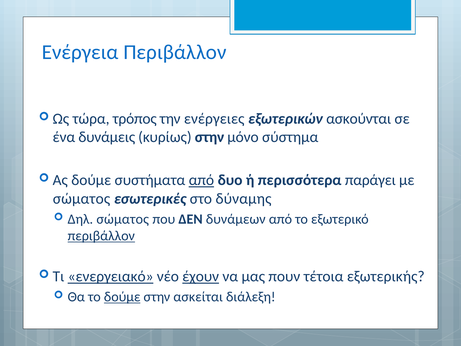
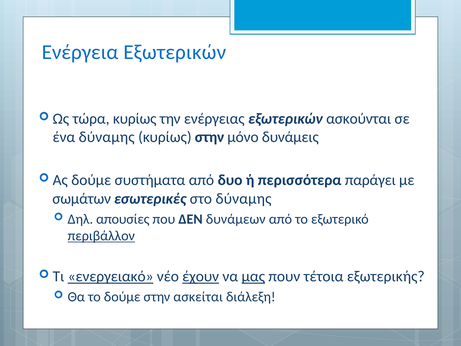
Ενέργεια Περιβάλλον: Περιβάλλον -> Εξωτερικών (175, 52)
τώρα τρόπος: τρόπος -> κυρίως (135, 119)
ενέργειες: ενέργειες -> ενέργειας (214, 119)
ένα δυνάμεις: δυνάμεις -> δύναμης (107, 137)
σύστημα: σύστημα -> δυνάμεις (290, 137)
από underline: present -> none (201, 180)
σώματος: σώματος -> σωμάτων (82, 199)
Δηλ σώματος: σώματος -> απουσίες (123, 219)
μας underline: none -> present (253, 276)
δούμε underline: present -> none (122, 297)
